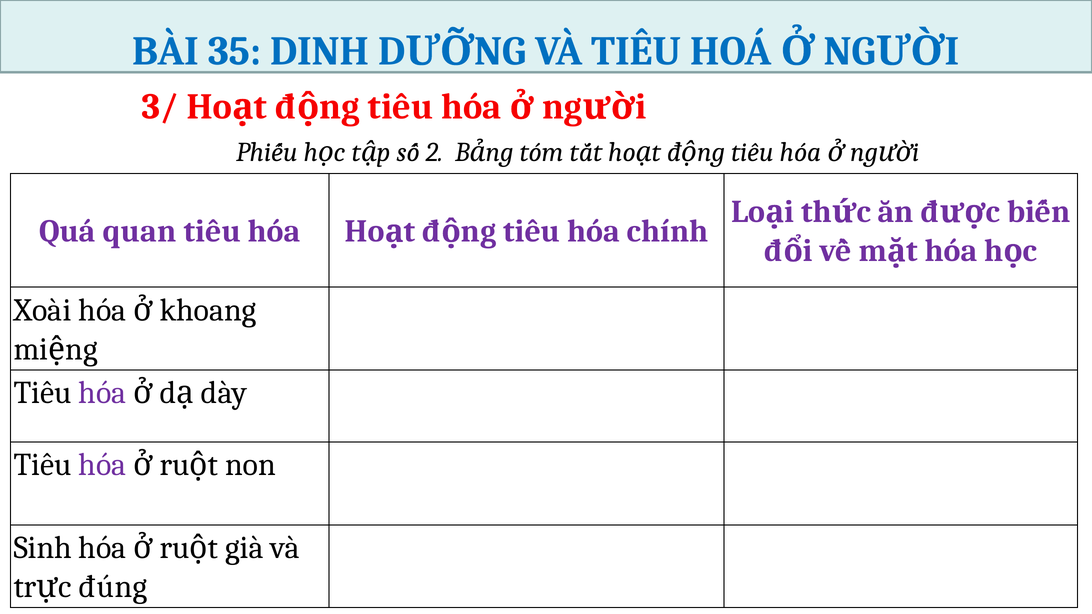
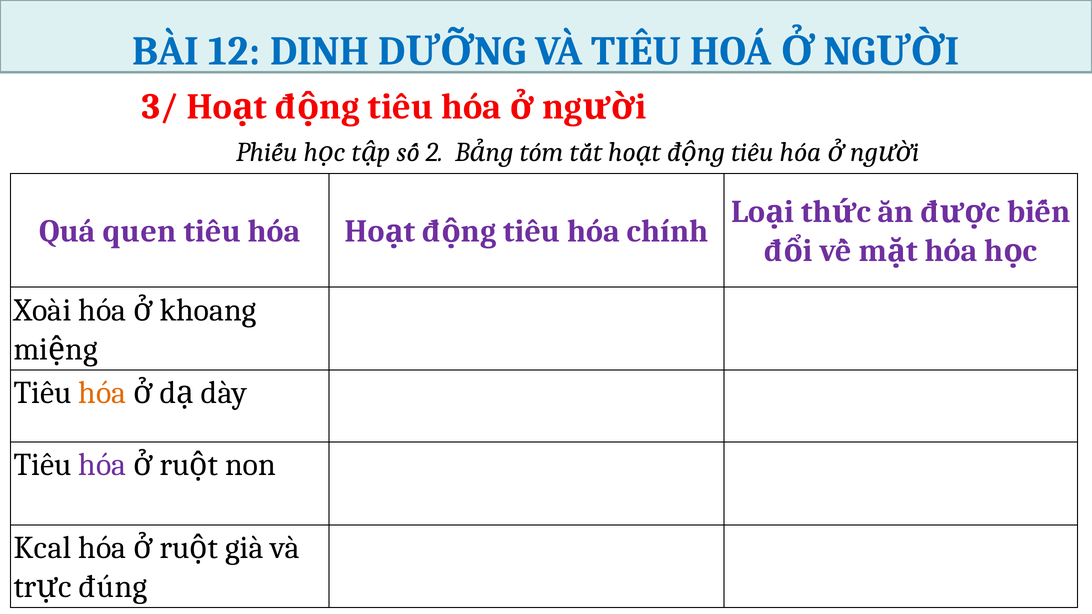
35: 35 -> 12 (234, 51)
quan: quan -> quen (140, 231)
hóa colour: purple -> orange (102, 393)
Sinh: Sinh -> Kcal (43, 548)
